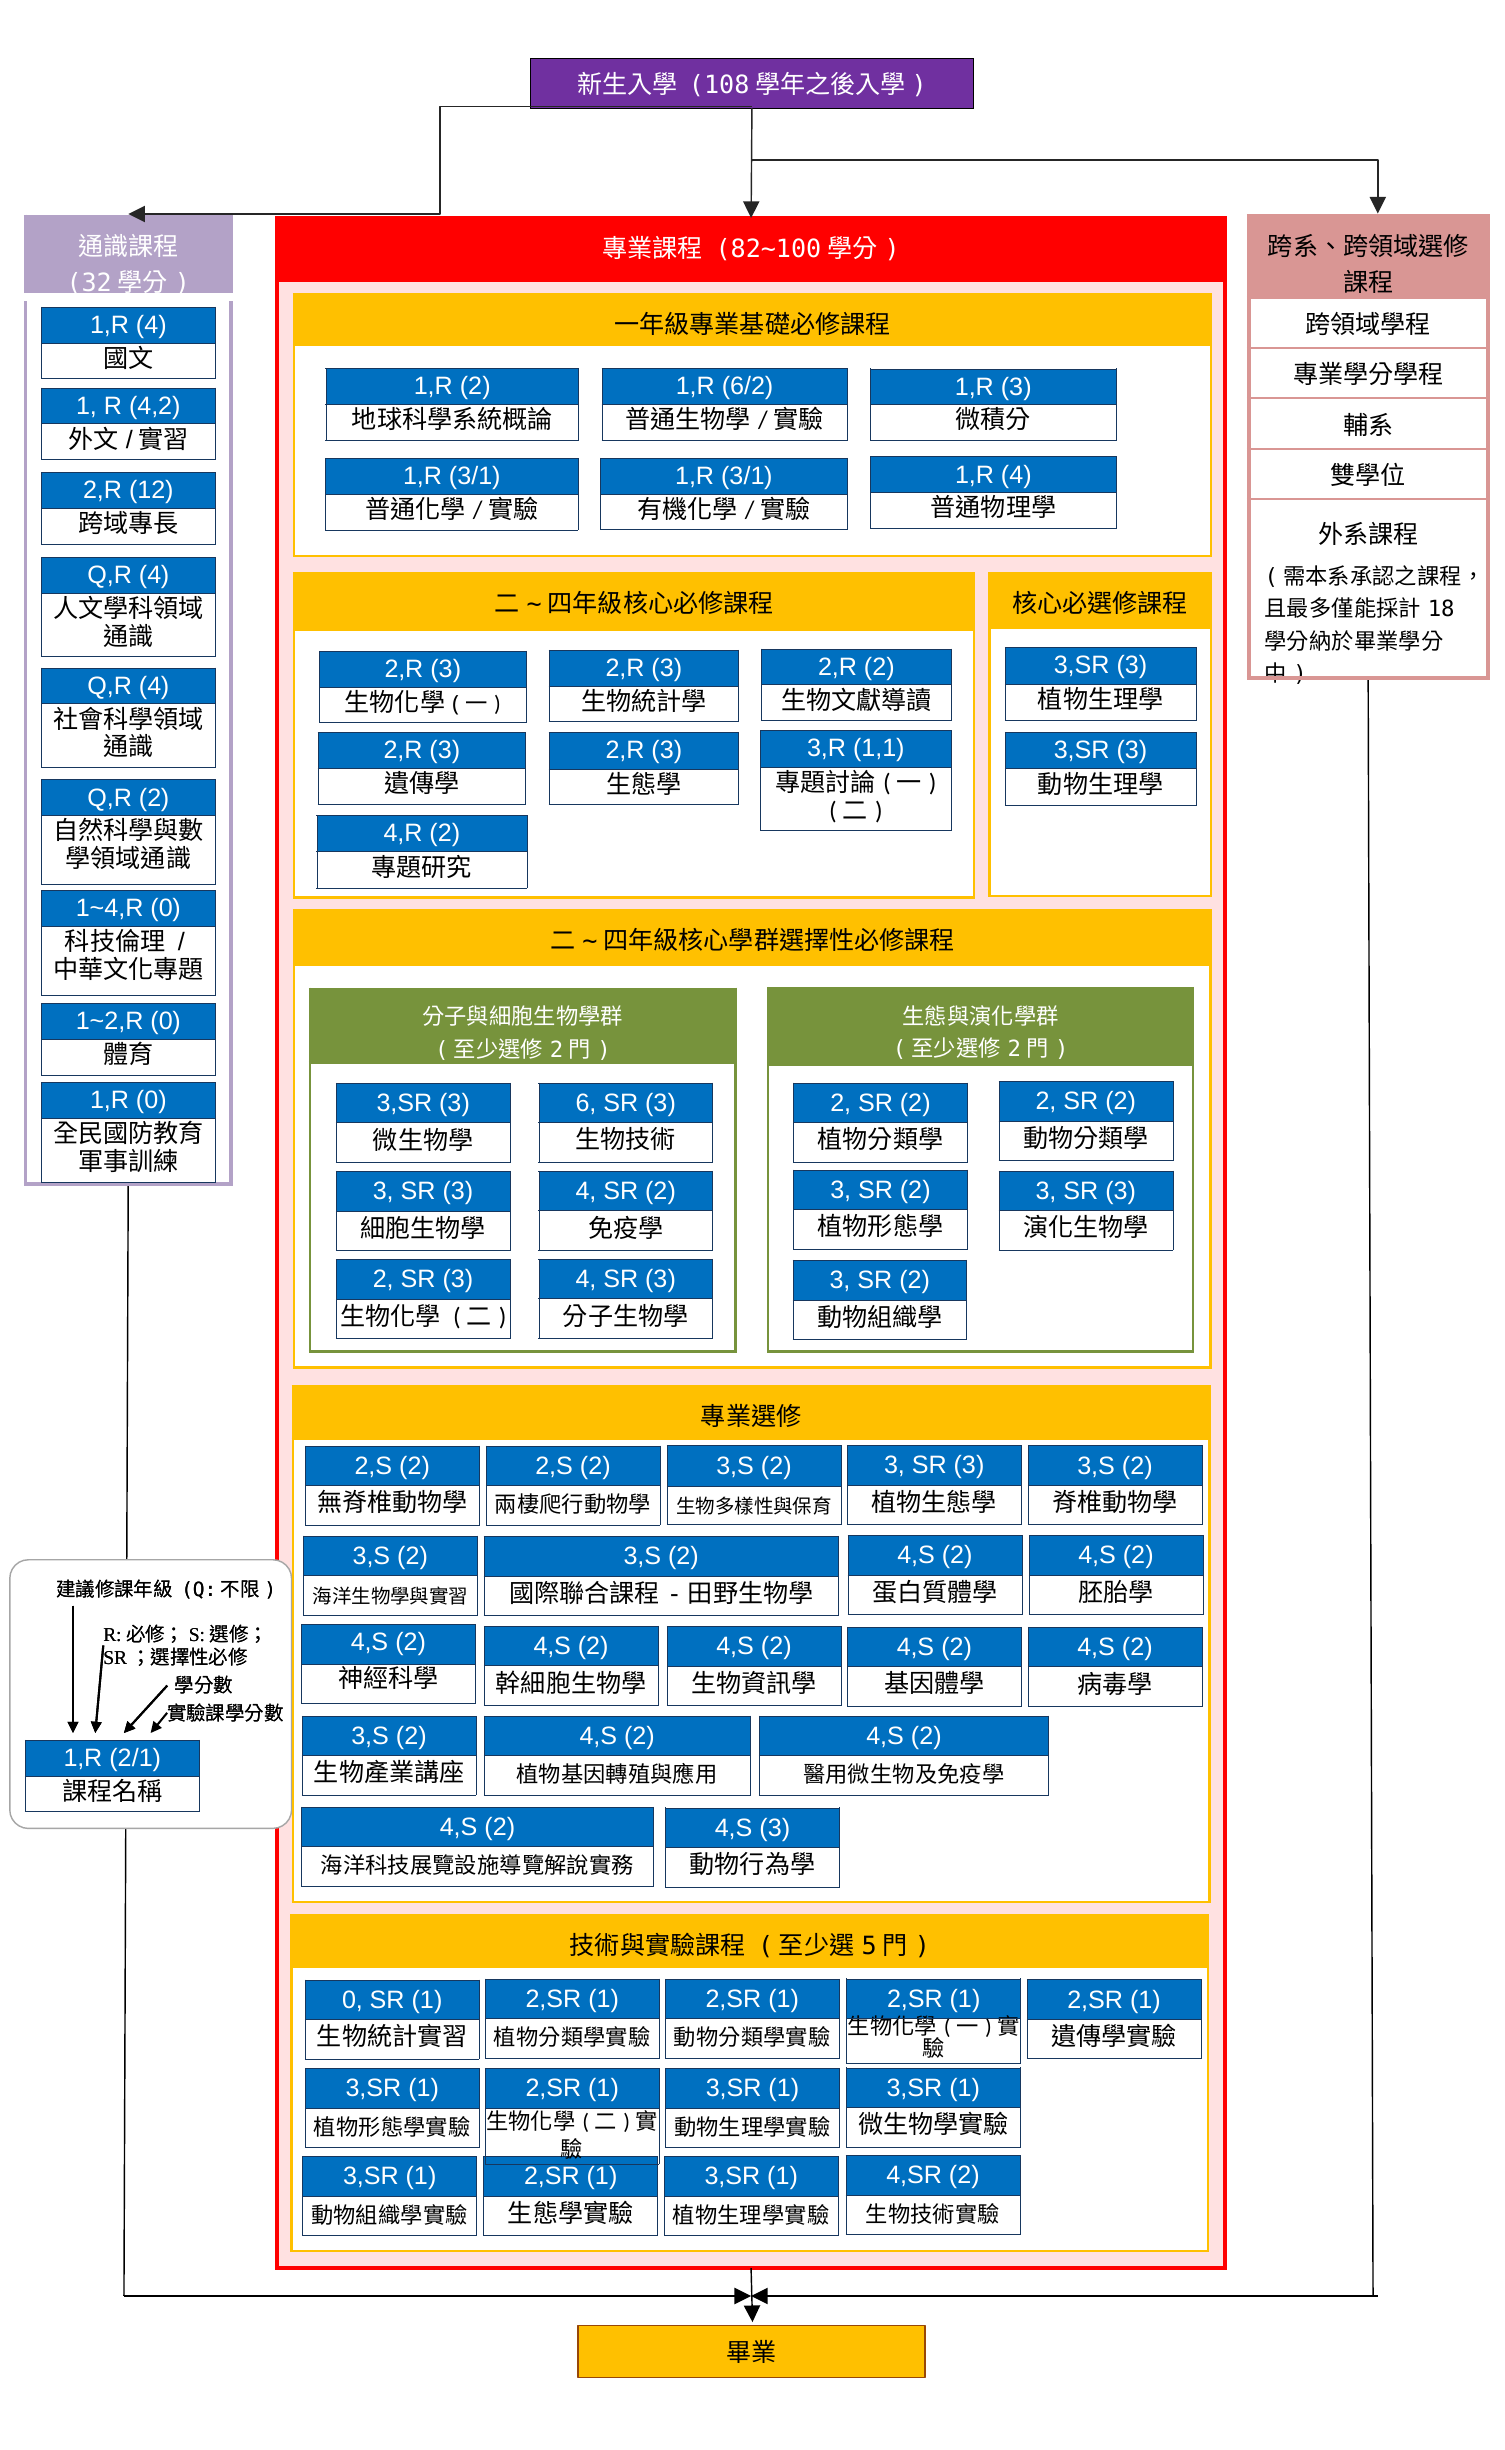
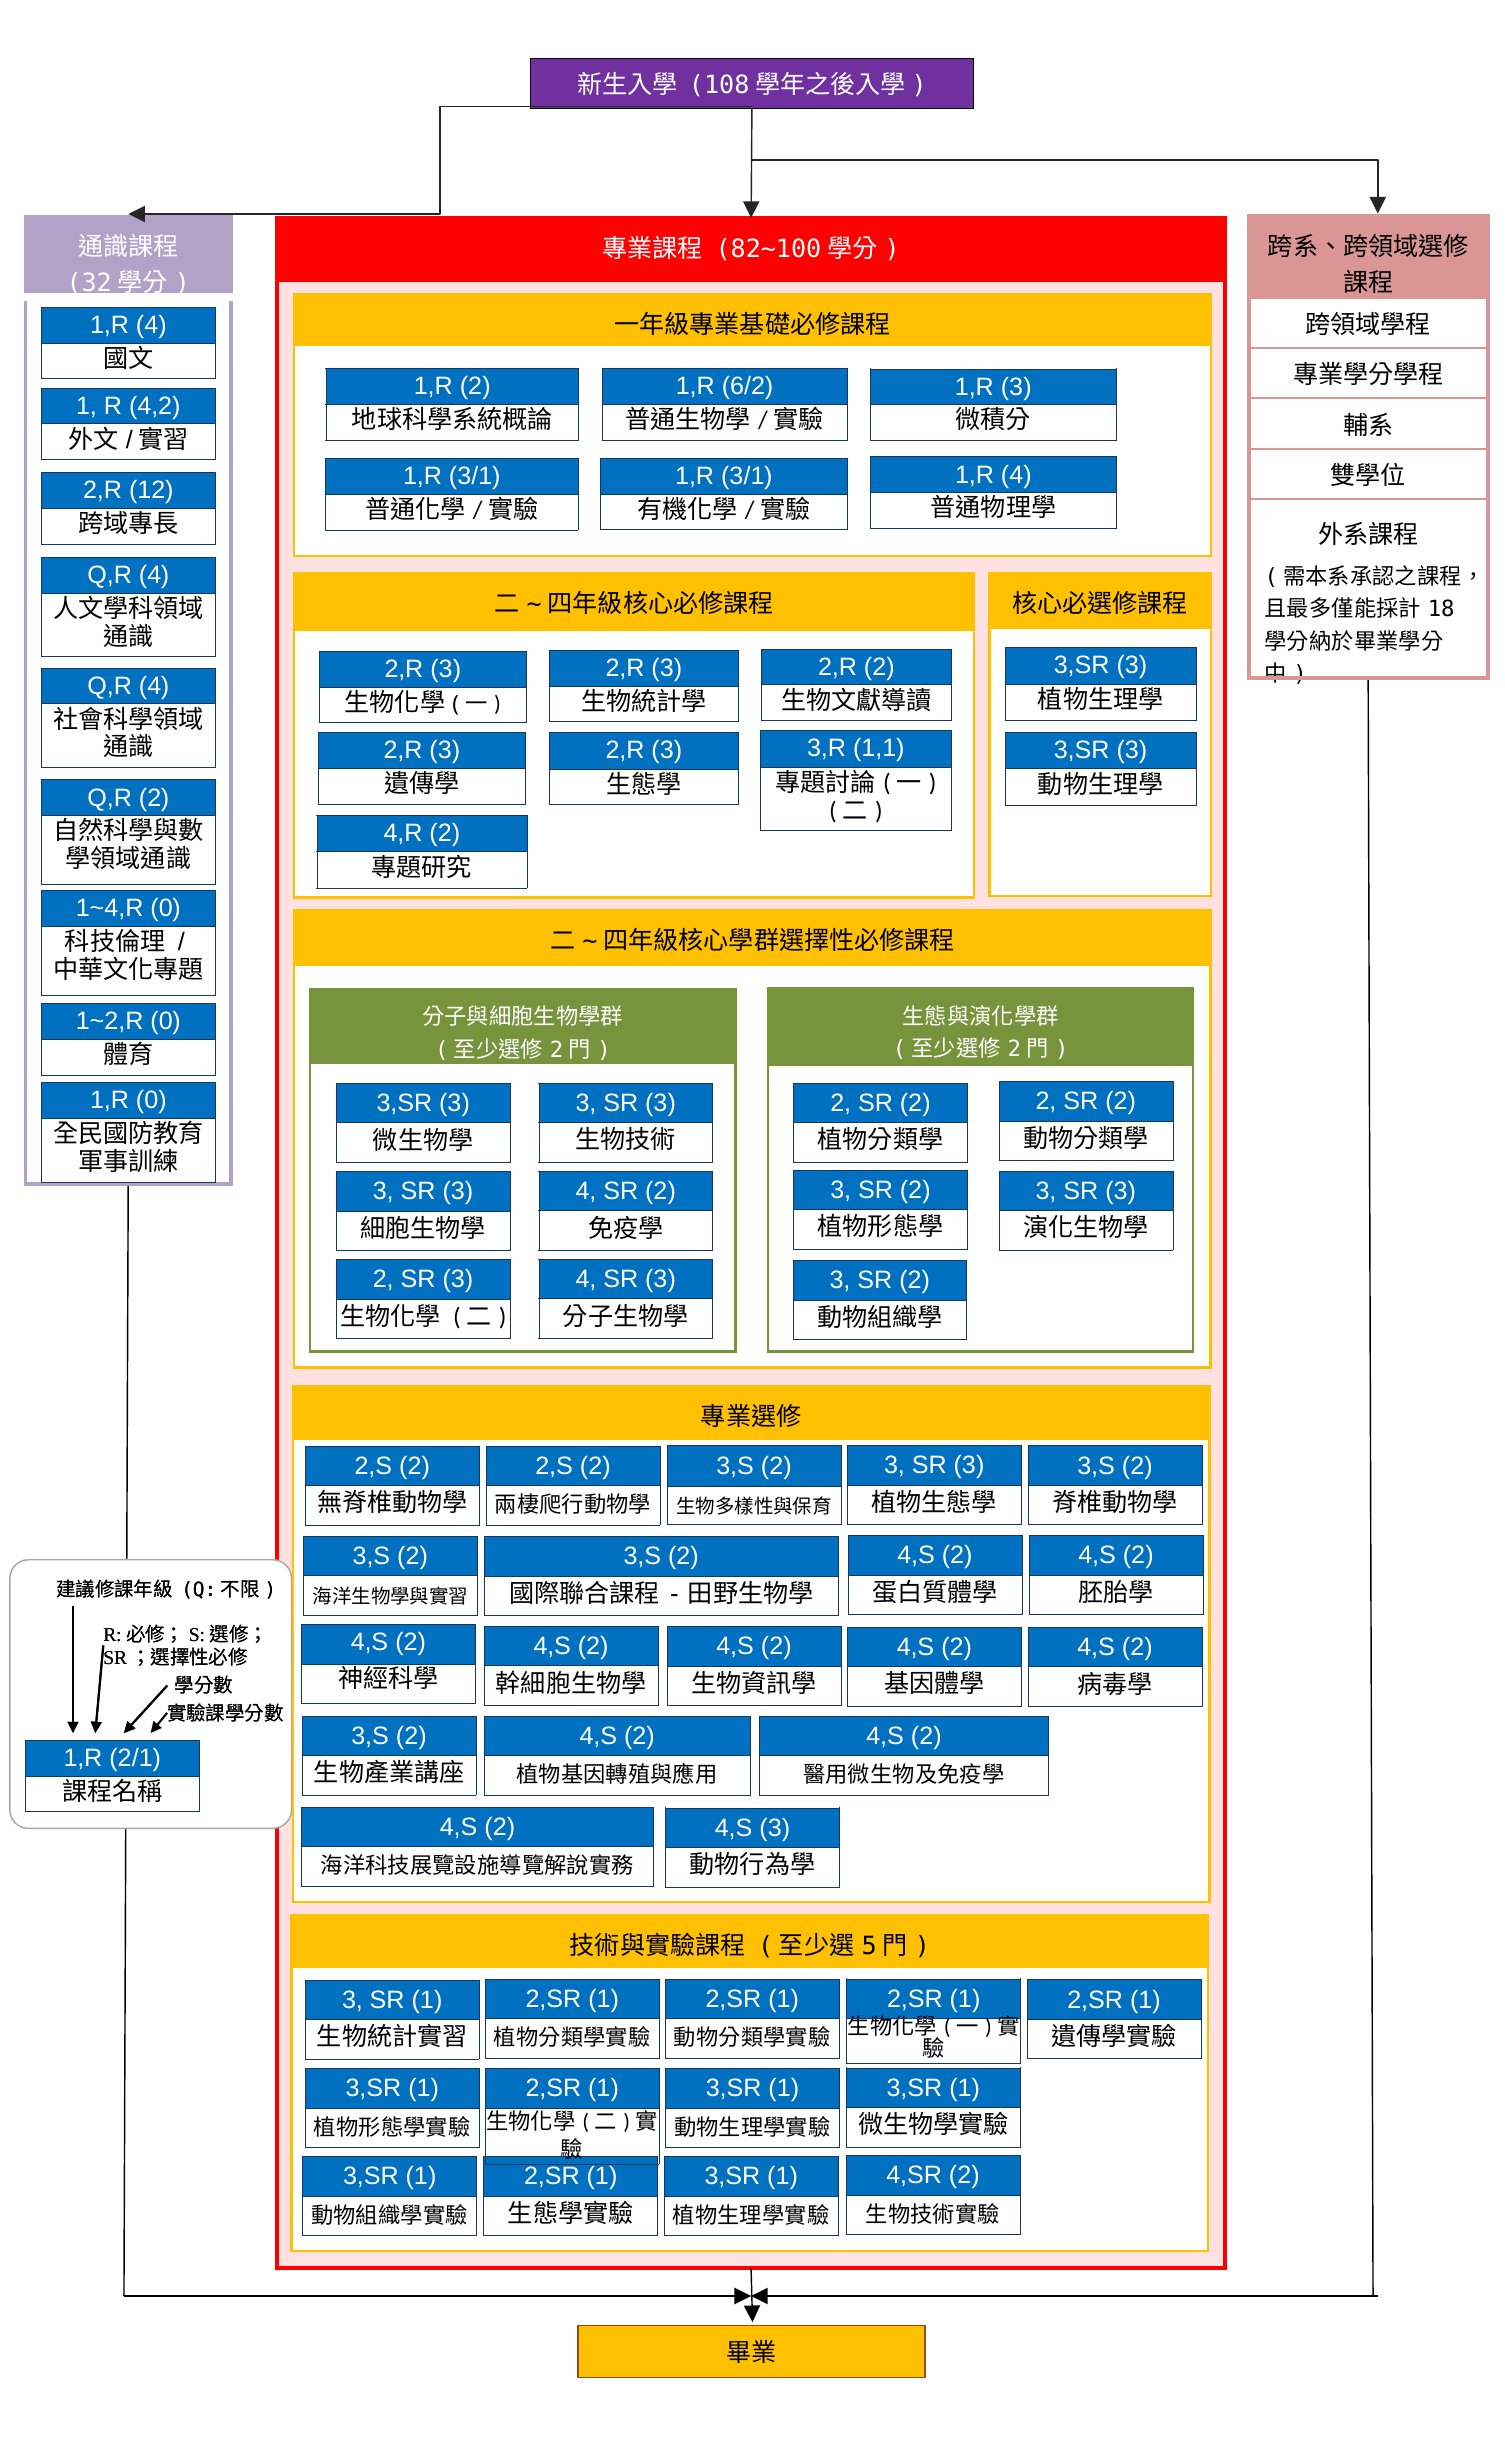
6: 6 -> 3 (586, 1103)
0: 0 -> 3 (352, 1999)
